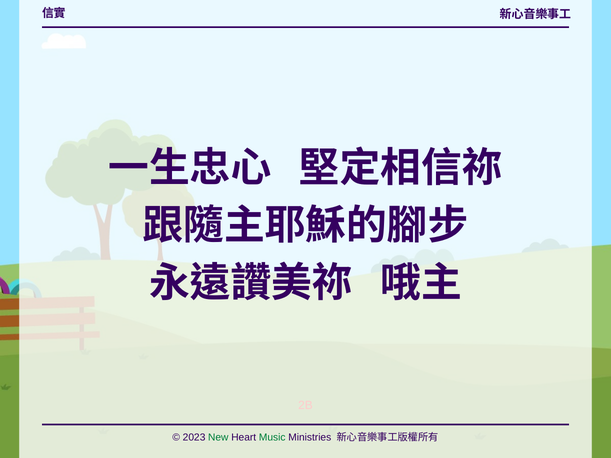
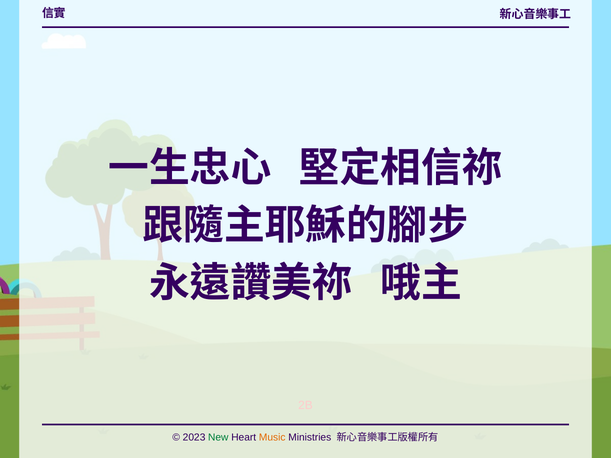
Music colour: green -> orange (272, 438)
